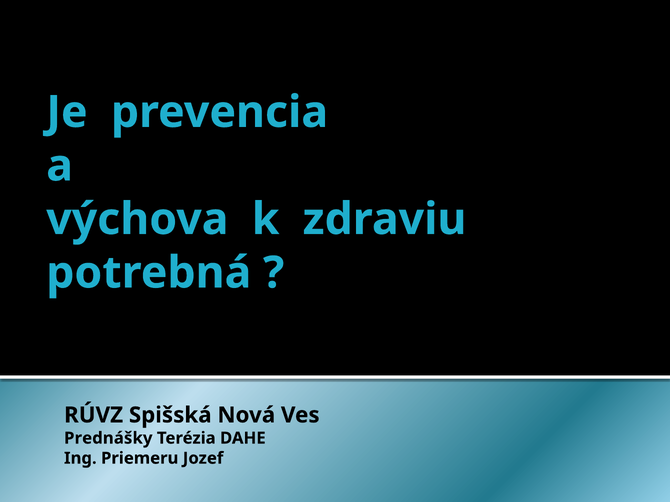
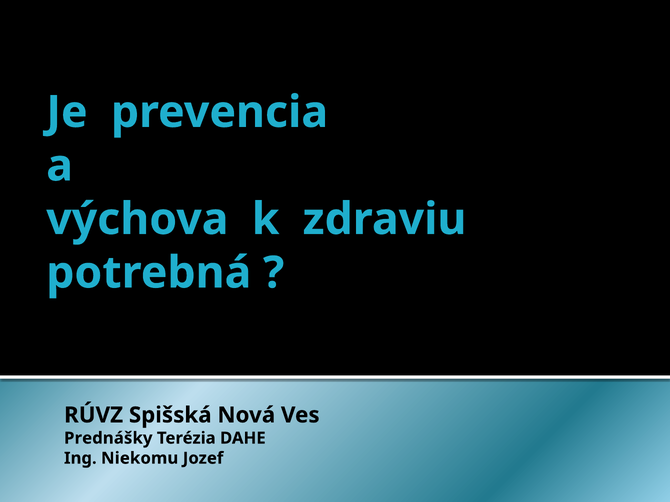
Priemeru: Priemeru -> Niekomu (140, 459)
